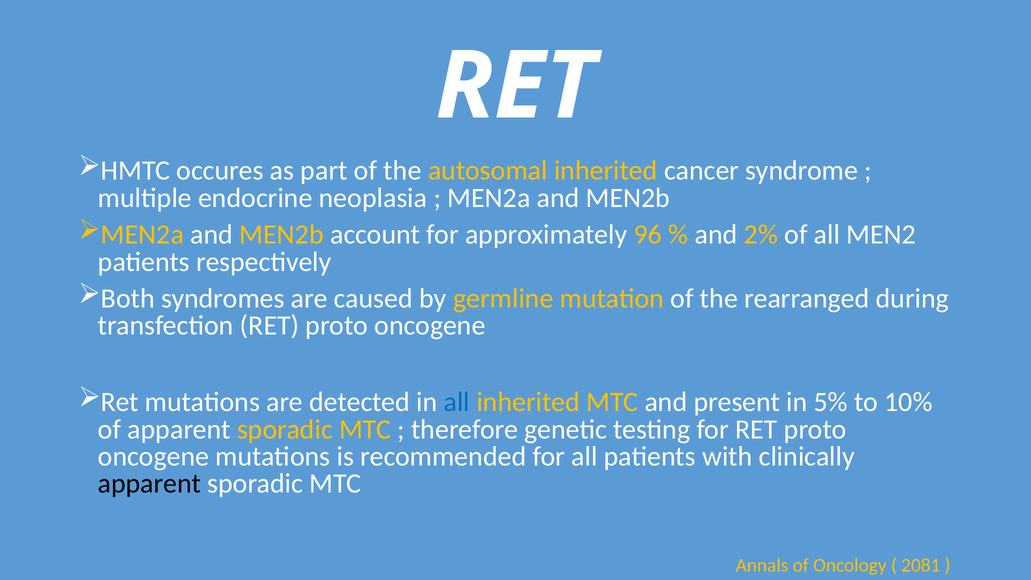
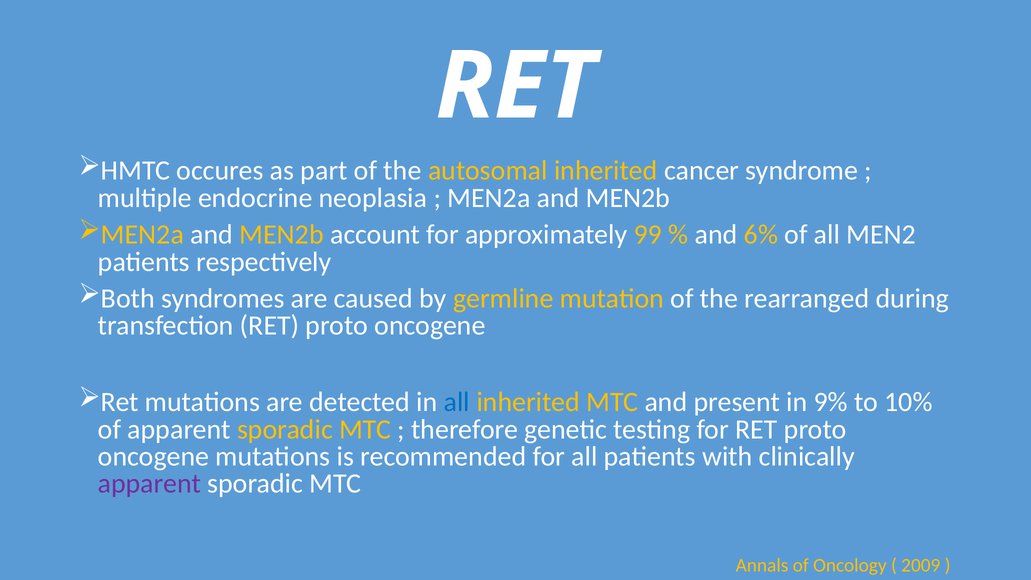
96: 96 -> 99 (648, 235)
2%: 2% -> 6% (761, 235)
5%: 5% -> 9% (831, 402)
apparent colour: black -> purple (149, 484)
2081: 2081 -> 2009 (921, 565)
